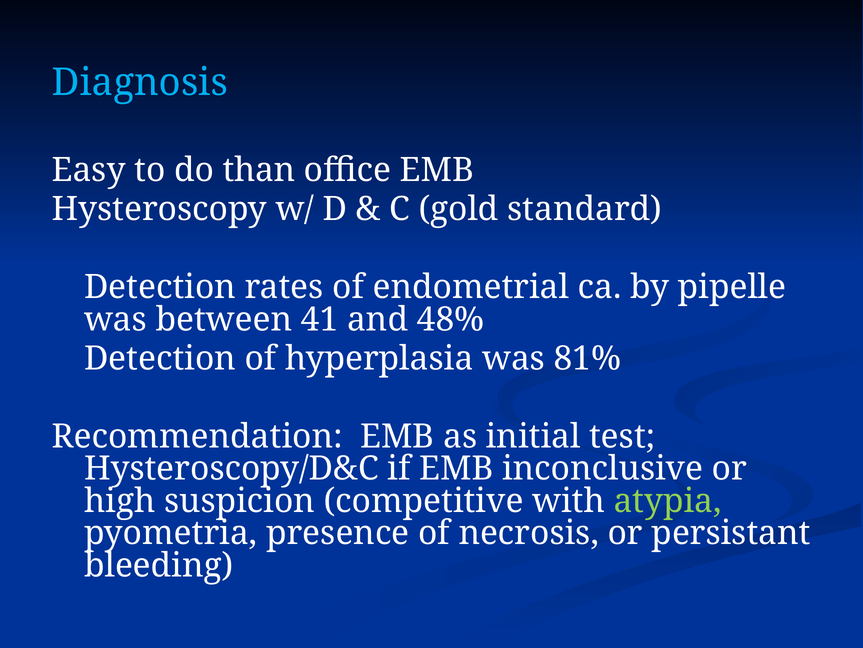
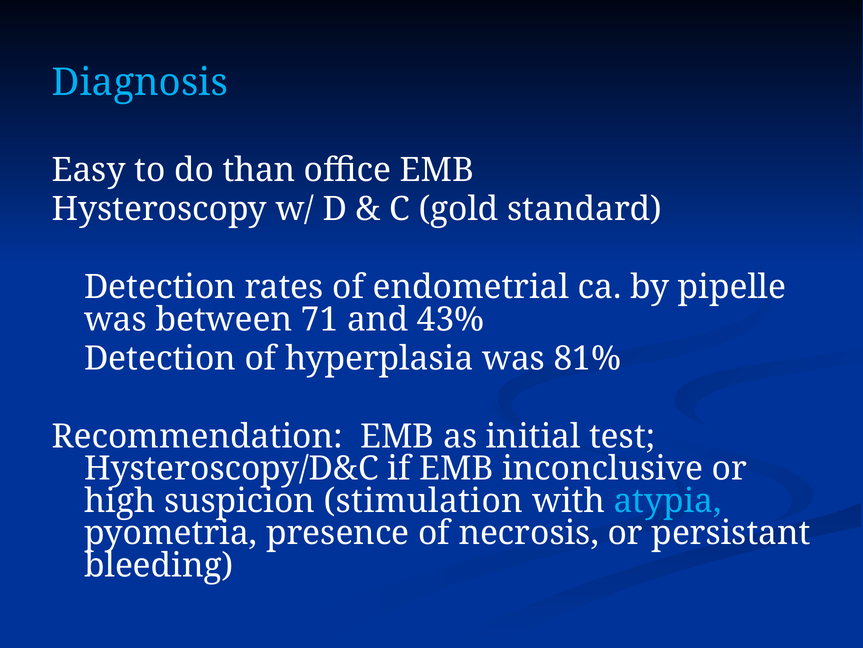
41: 41 -> 71 (320, 319)
48%: 48% -> 43% (451, 319)
competitive: competitive -> stimulation (423, 501)
atypia colour: light green -> light blue (668, 501)
